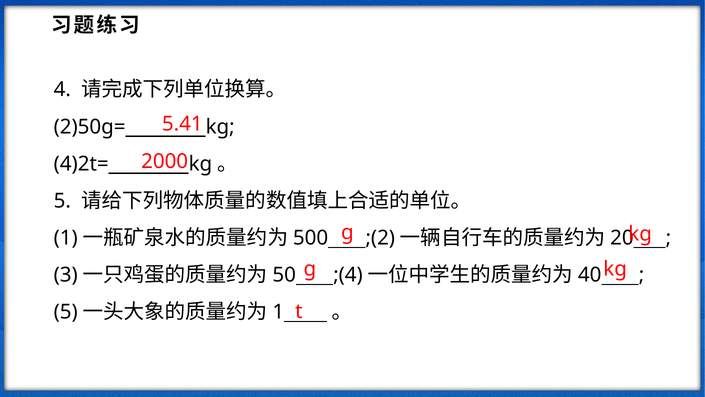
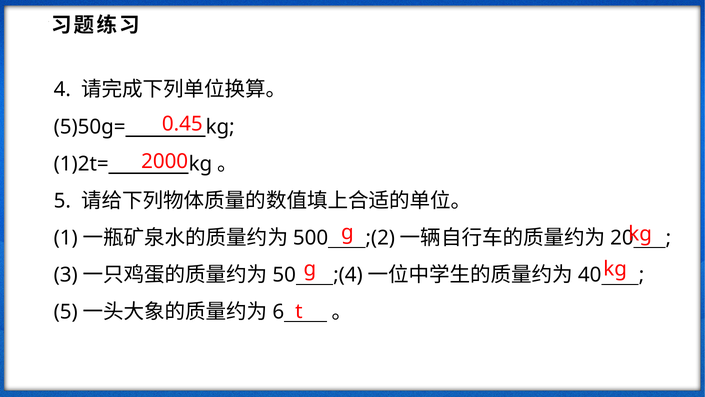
5.41: 5.41 -> 0.45 (182, 124)
2)50g=: 2)50g= -> 5)50g= (90, 127)
4)2t=: 4)2t= -> 1)2t= (81, 164)
1: 1 -> 6 (278, 312)
